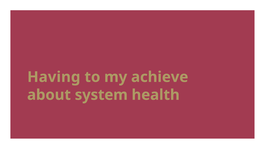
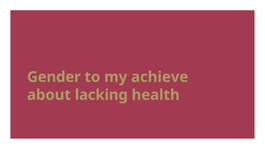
Having: Having -> Gender (54, 77)
system: system -> lacking (101, 95)
